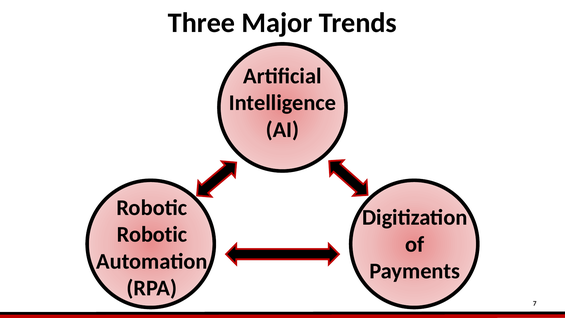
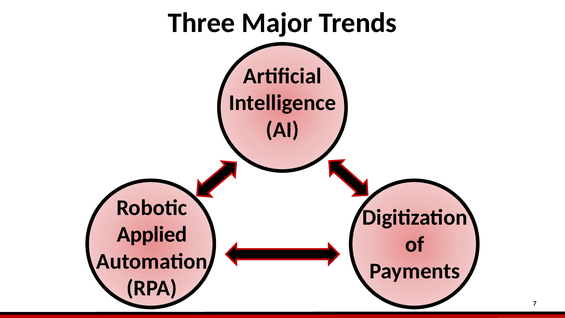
Robotic: Robotic -> Applied (152, 234)
